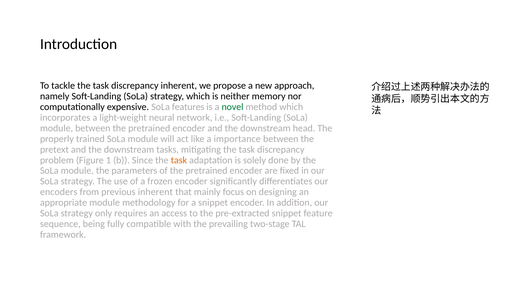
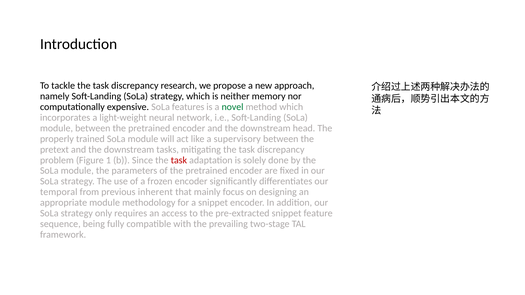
discrepancy inherent: inherent -> research (179, 86)
importance: importance -> supervisory (237, 139)
task colour: orange -> red (179, 160)
encoders: encoders -> temporal (59, 192)
